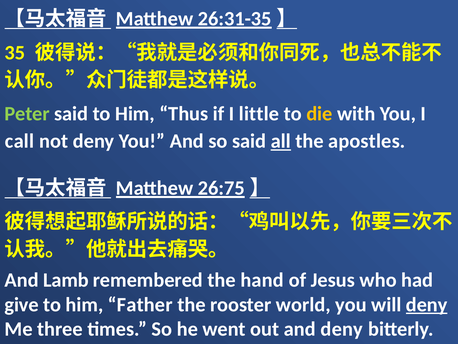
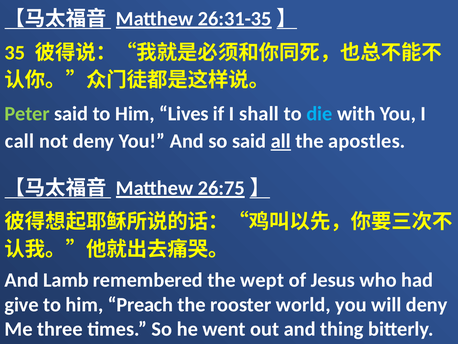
Thus: Thus -> Lives (184, 114)
little: little -> shall (259, 114)
die colour: yellow -> light blue (319, 114)
hand: hand -> wept (262, 280)
Father: Father -> Preach (140, 304)
deny underline: present -> none (427, 304)
and deny: deny -> thing (342, 329)
